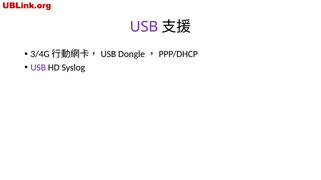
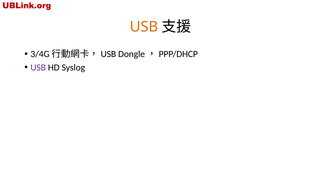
USB colour: purple -> orange (144, 27)
